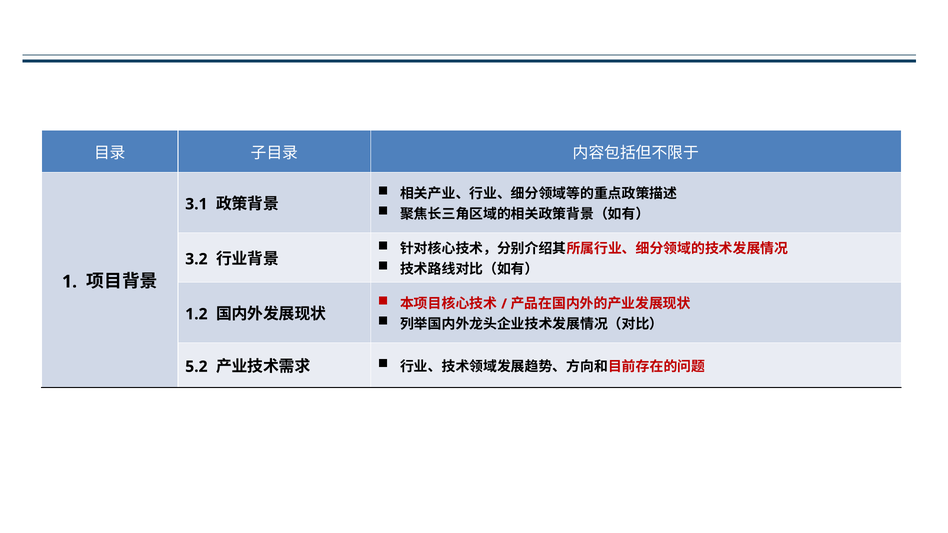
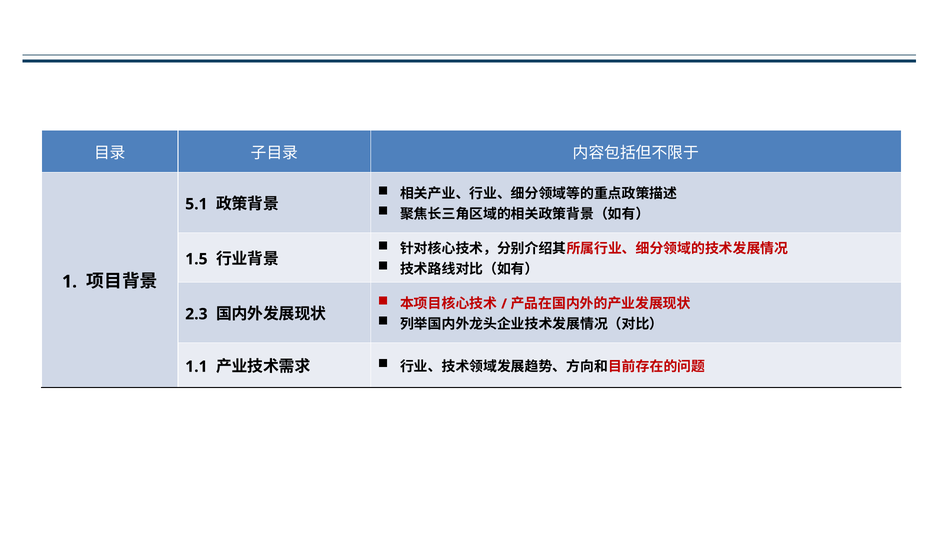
3.1: 3.1 -> 5.1 (196, 204)
3.2: 3.2 -> 1.5 (196, 259)
1.2: 1.2 -> 2.3 (196, 314)
5.2: 5.2 -> 1.1 (196, 367)
